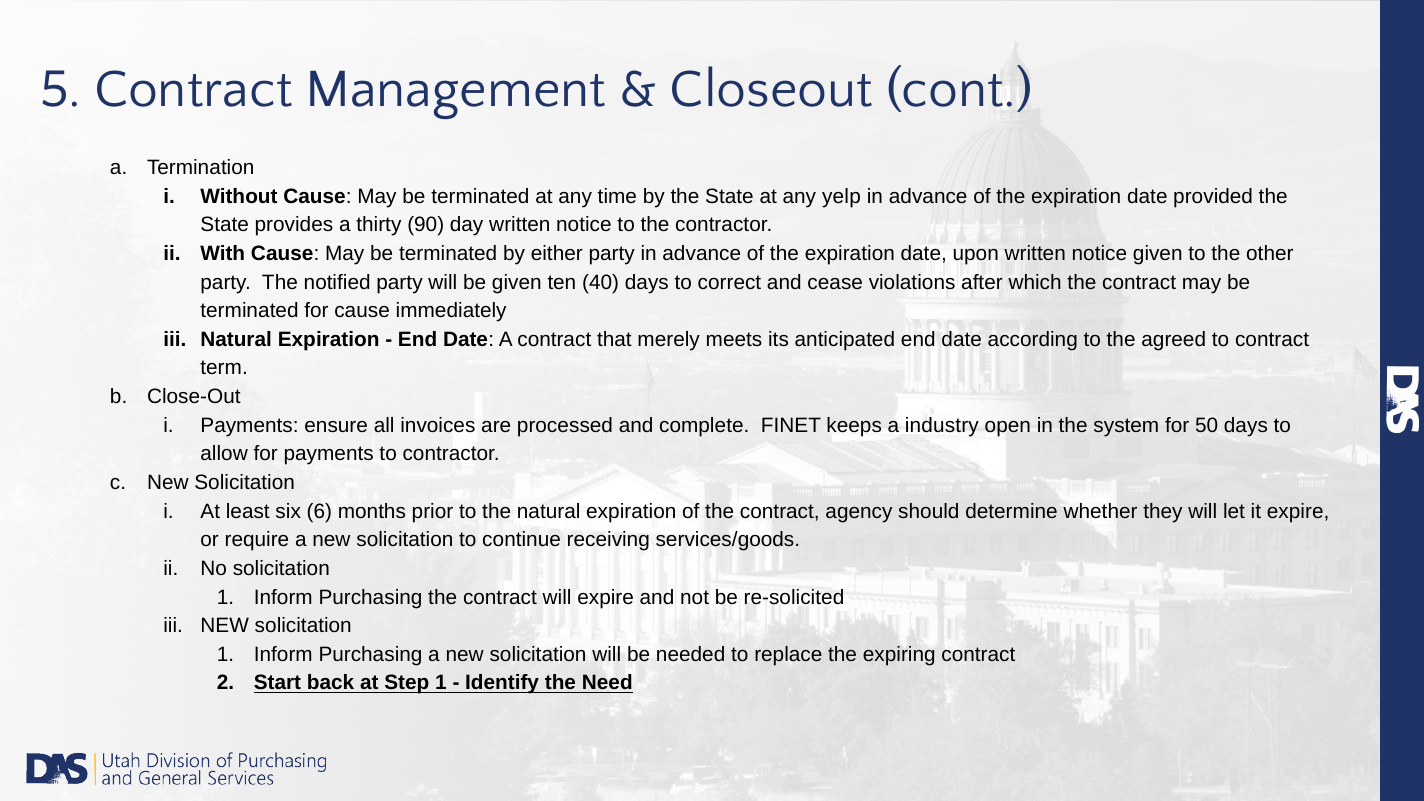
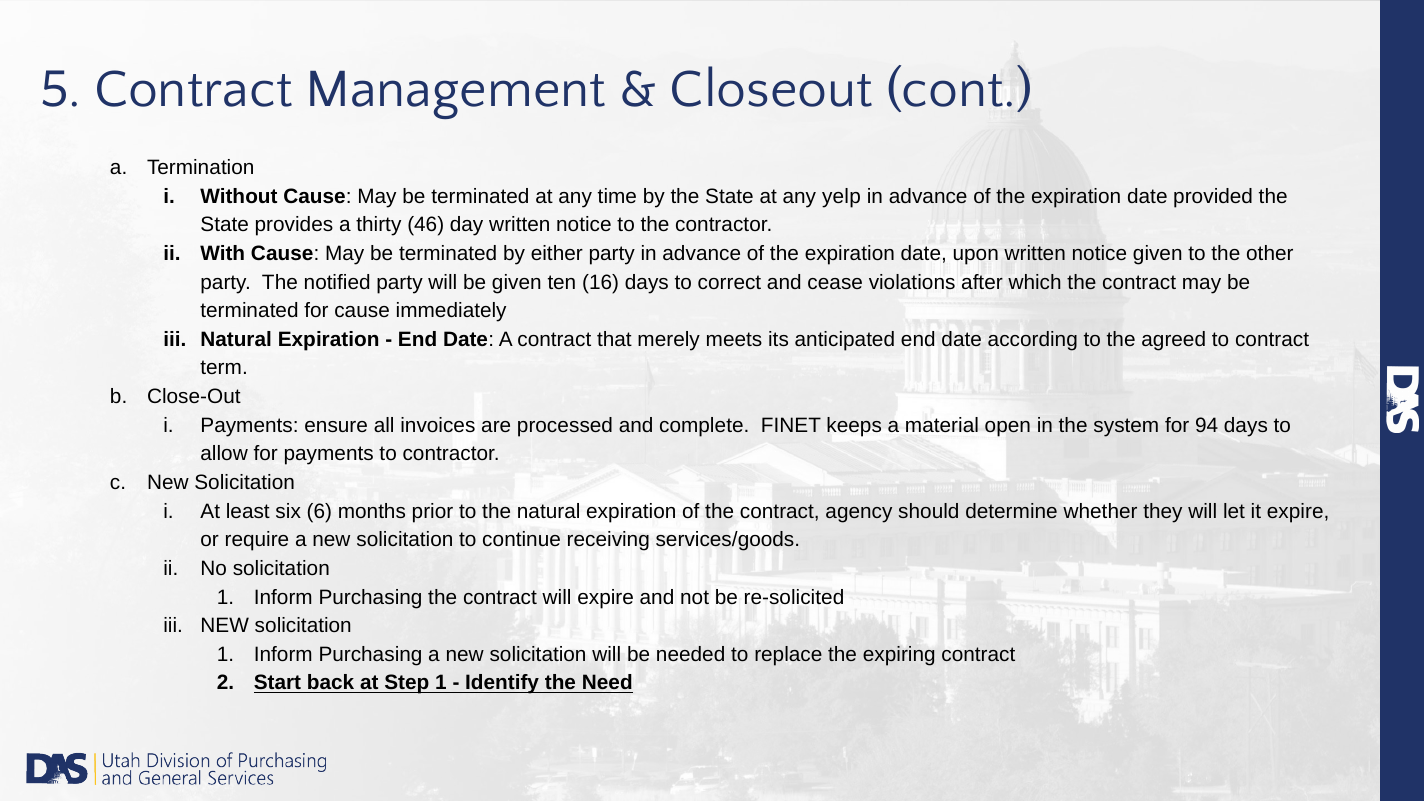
90: 90 -> 46 (426, 225)
40: 40 -> 16 (601, 282)
industry: industry -> material (942, 425)
50: 50 -> 94 (1207, 425)
